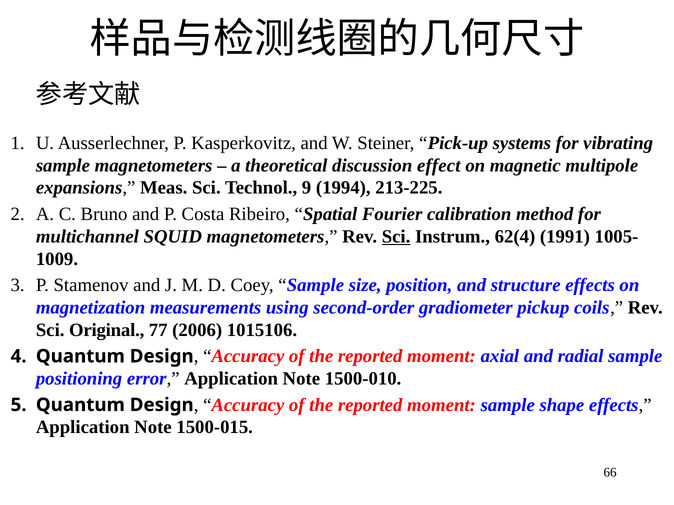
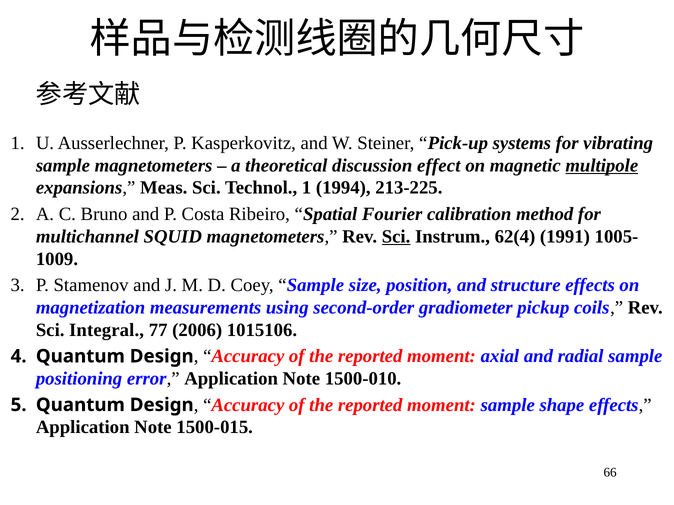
multipole underline: none -> present (602, 166)
Technol 9: 9 -> 1 (307, 188)
Original: Original -> Integral (107, 330)
